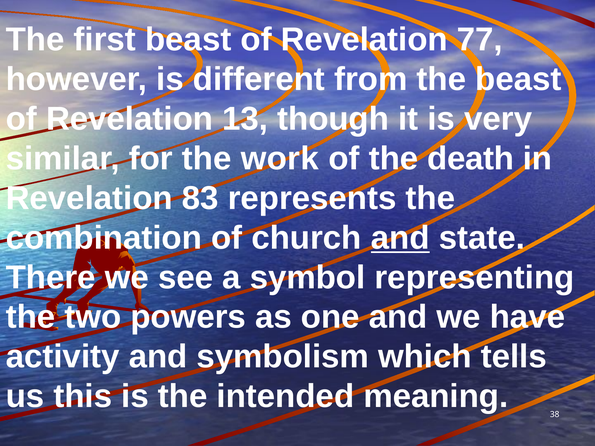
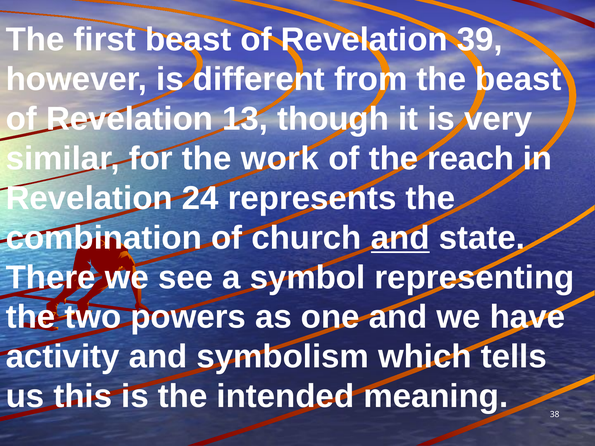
77: 77 -> 39 (480, 40)
death: death -> reach (471, 159)
83: 83 -> 24 (200, 198)
